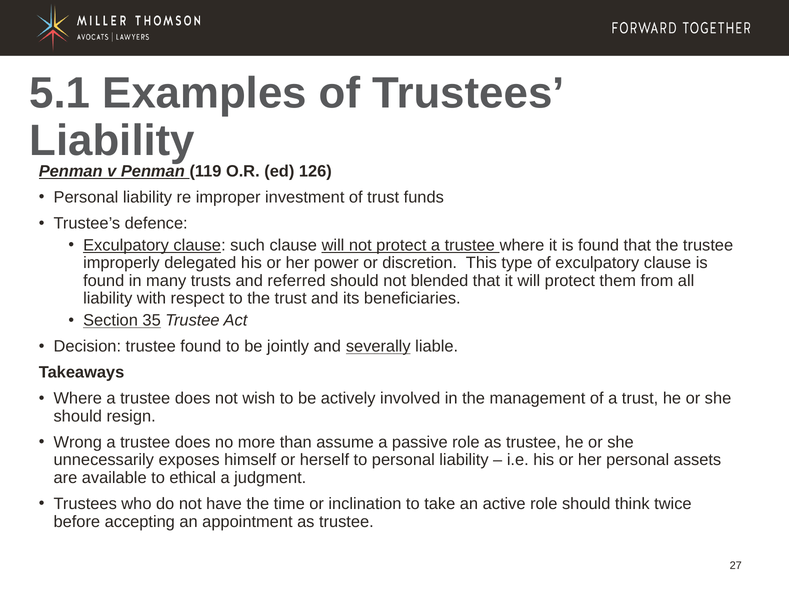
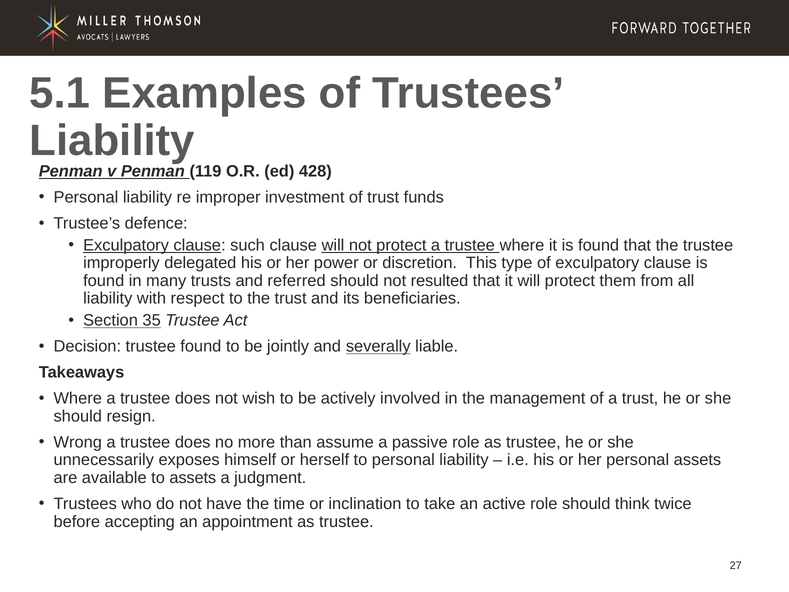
126: 126 -> 428 (315, 171)
blended: blended -> resulted (439, 281)
to ethical: ethical -> assets (193, 478)
